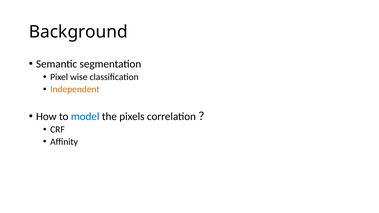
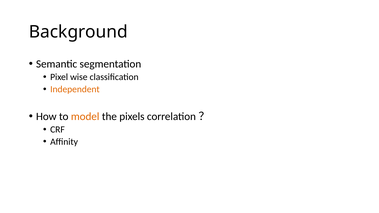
model colour: blue -> orange (85, 117)
